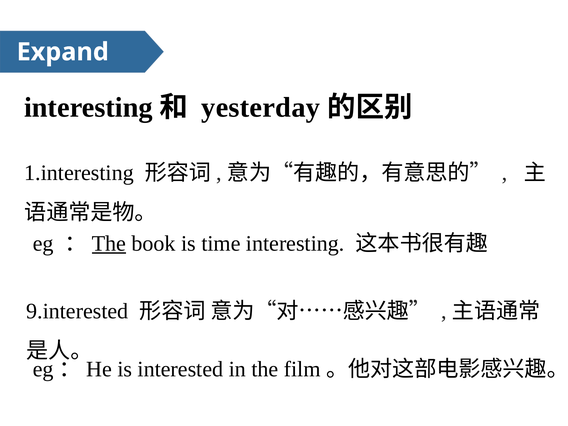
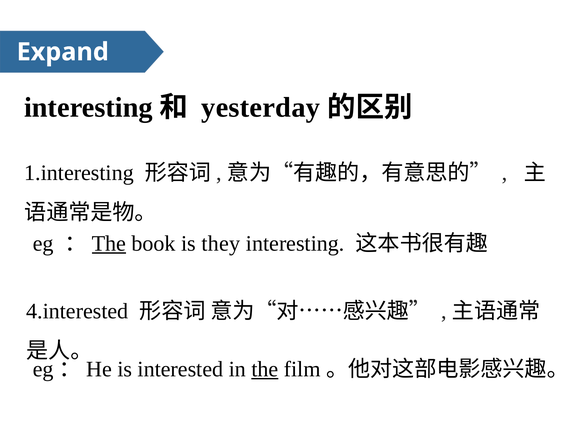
time: time -> they (221, 244)
9.interested: 9.interested -> 4.interested (77, 311)
the underline: none -> present (265, 369)
